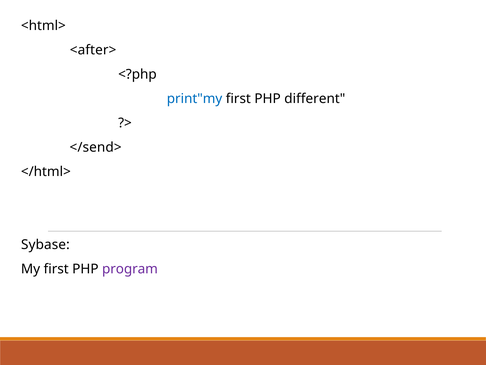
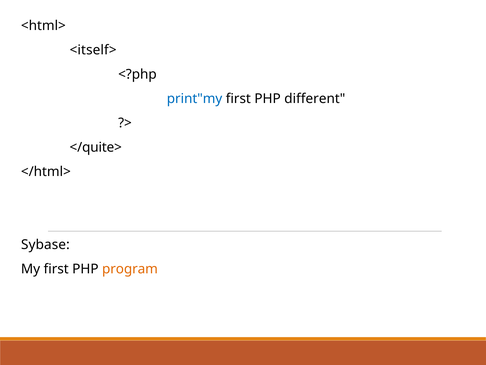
<after>: <after> -> <itself> (93, 50)
</send>: </send> -> </quite> (96, 147)
program colour: purple -> orange (130, 269)
